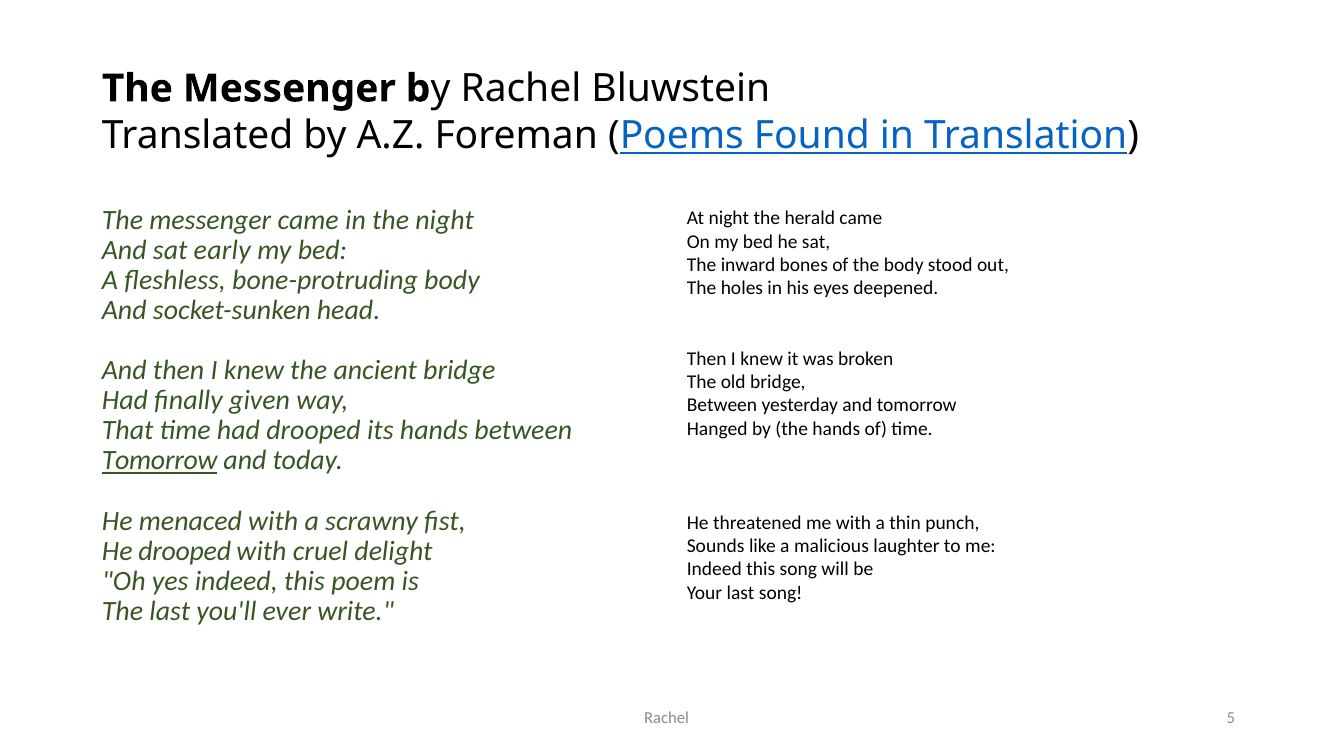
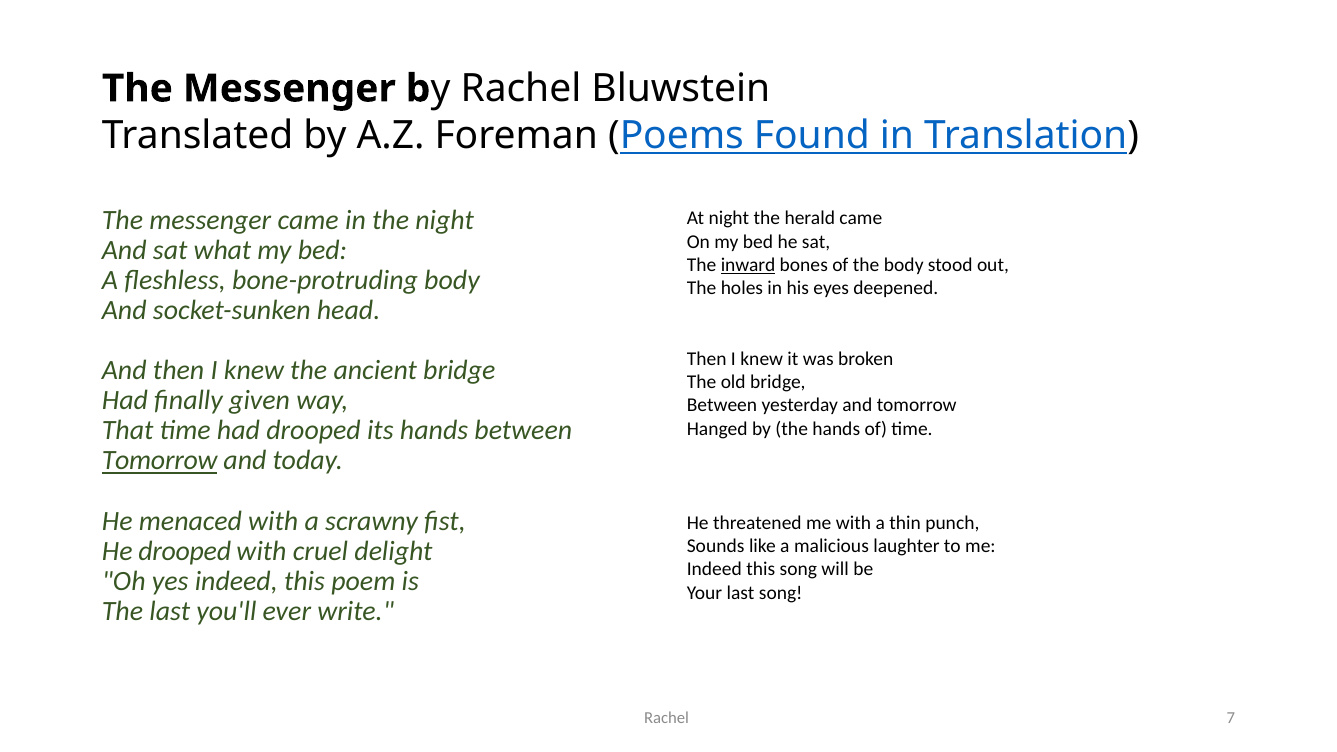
early: early -> what (222, 250)
inward underline: none -> present (748, 265)
5: 5 -> 7 (1231, 718)
